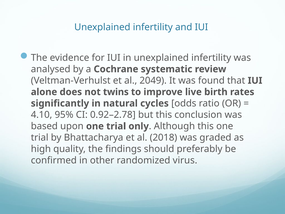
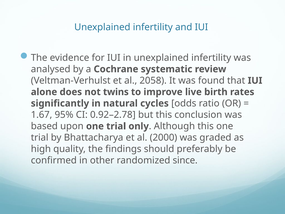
2049: 2049 -> 2058 (153, 80)
4.10: 4.10 -> 1.67 (42, 115)
2018: 2018 -> 2000 (163, 137)
virus: virus -> since (185, 160)
